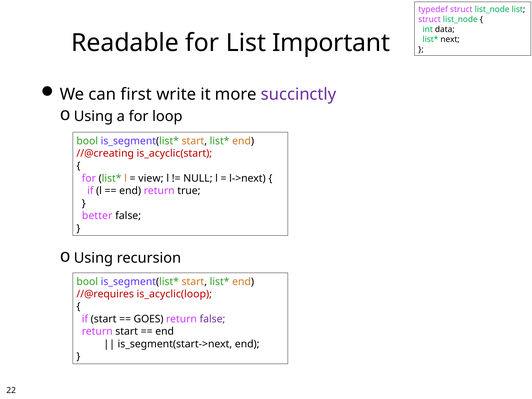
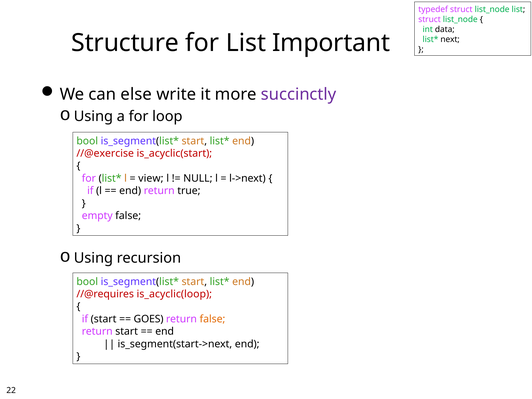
Readable: Readable -> Structure (125, 43)
first: first -> else (136, 94)
//@creating: //@creating -> //@exercise (105, 153)
better: better -> empty (97, 216)
false colour: purple -> orange (212, 319)
